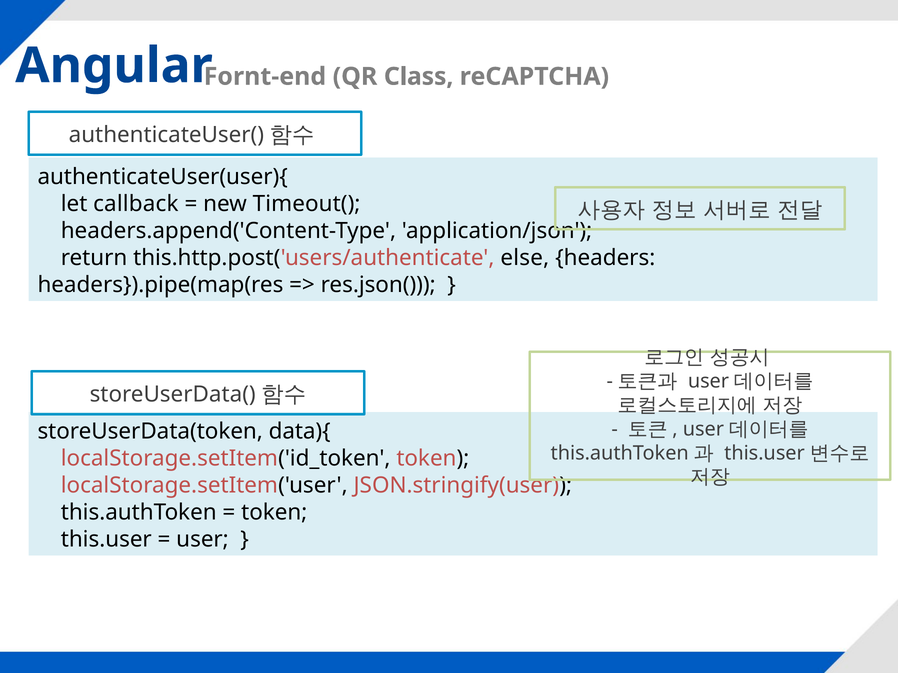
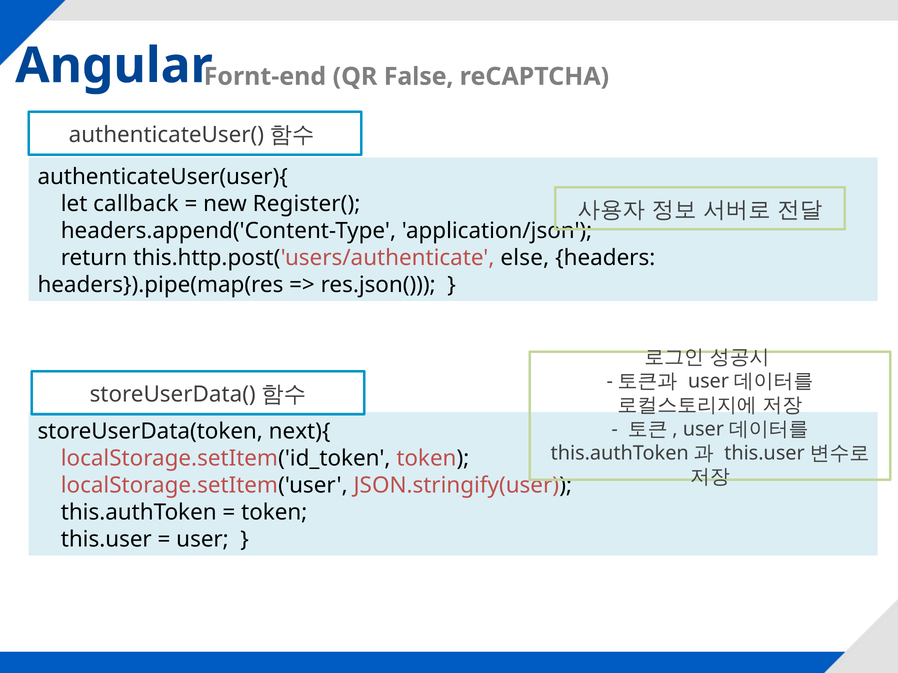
Class: Class -> False (419, 77)
Timeout(: Timeout( -> Register( (307, 204)
data){: data){ -> next){ (300, 432)
